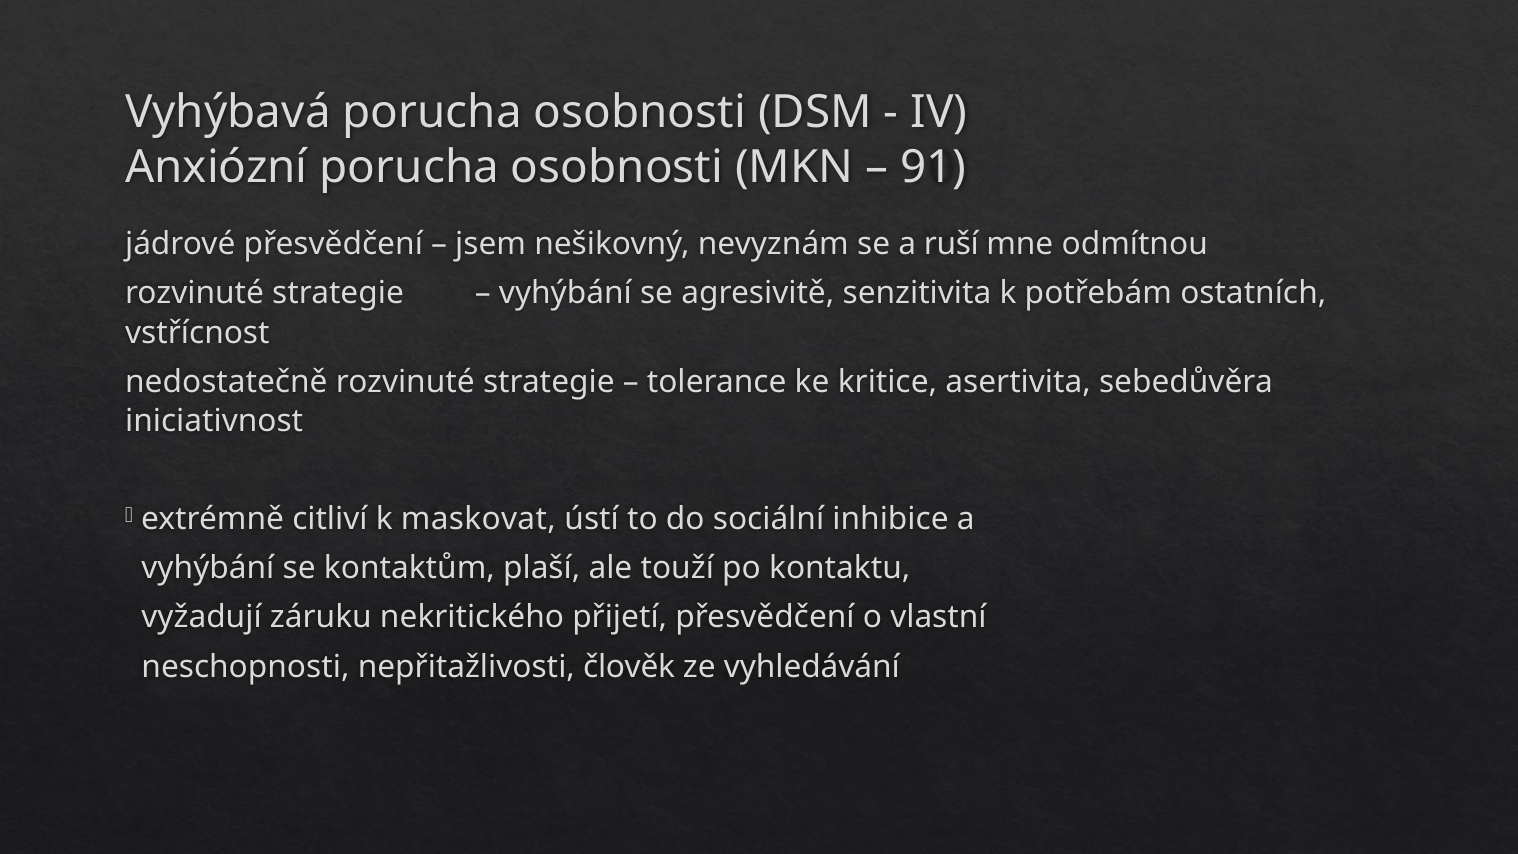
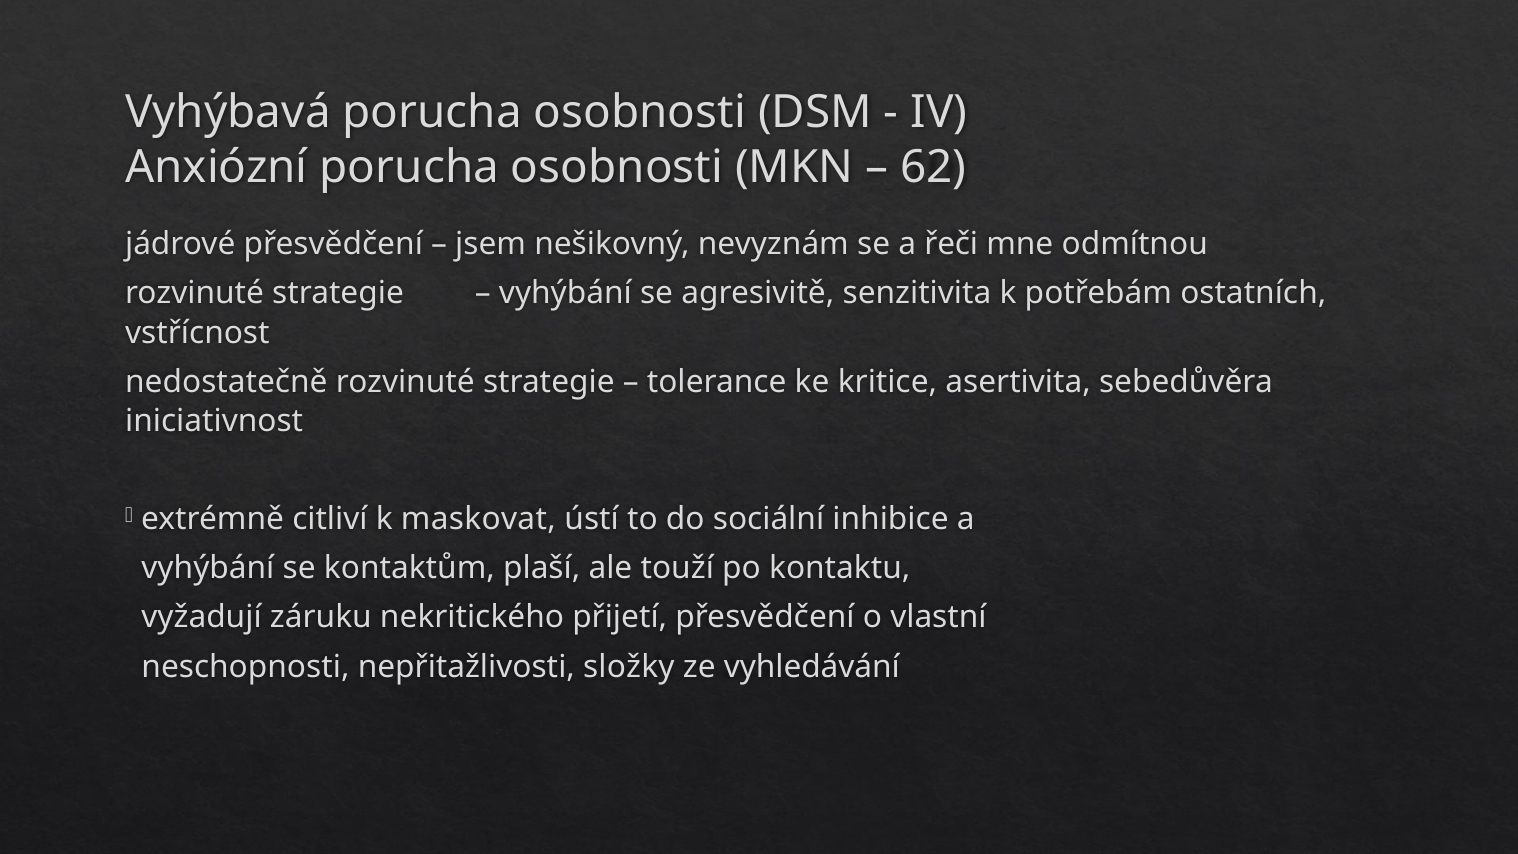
91: 91 -> 62 (934, 167)
ruší: ruší -> řeči (951, 244)
člověk: člověk -> složky (629, 666)
